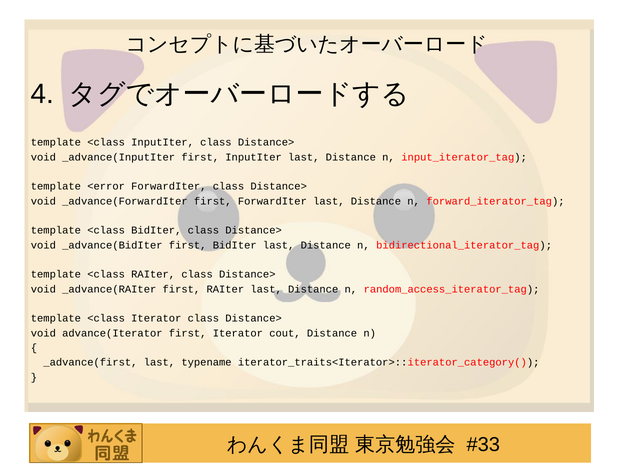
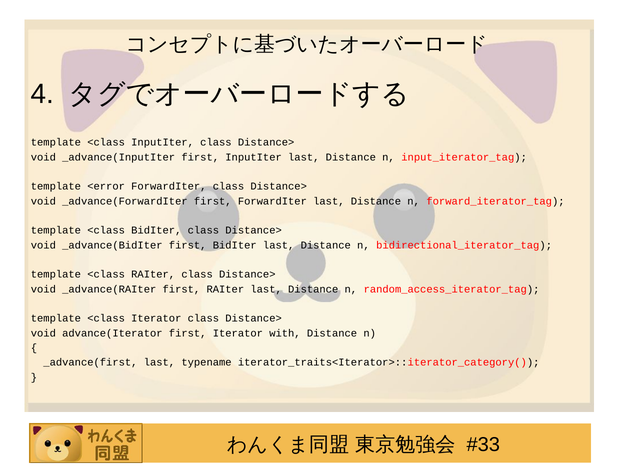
cout: cout -> with (285, 333)
